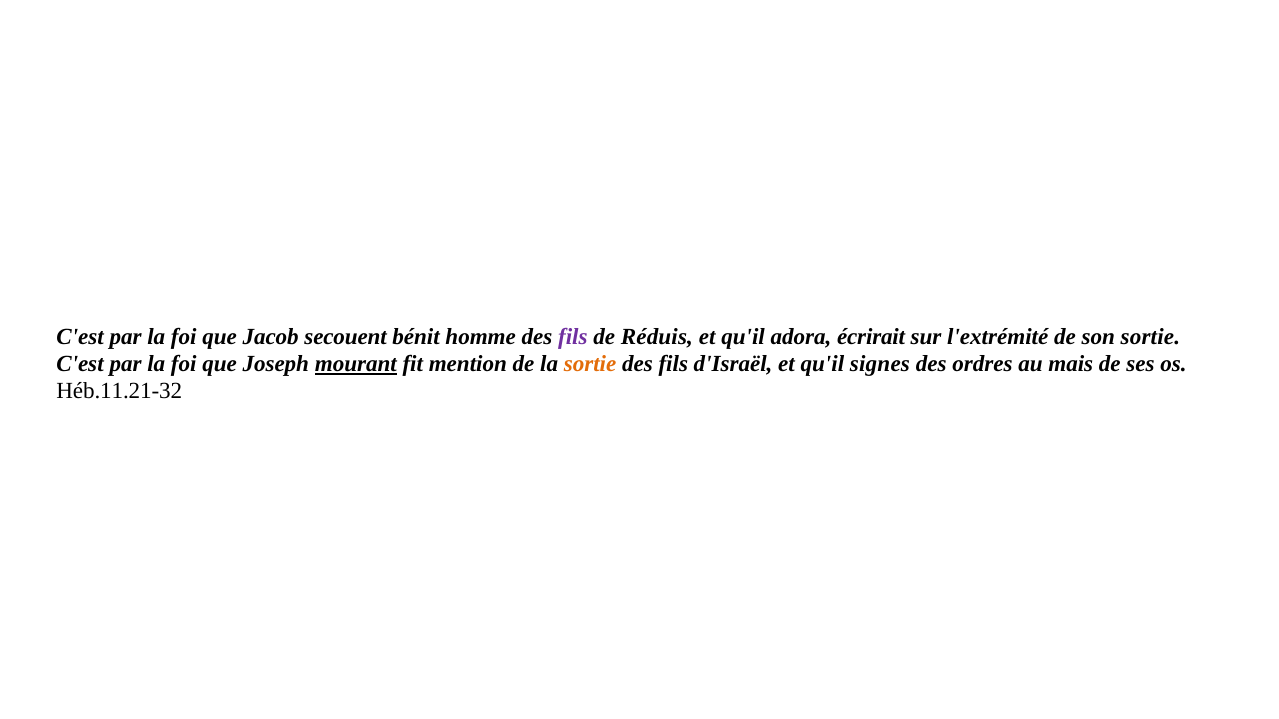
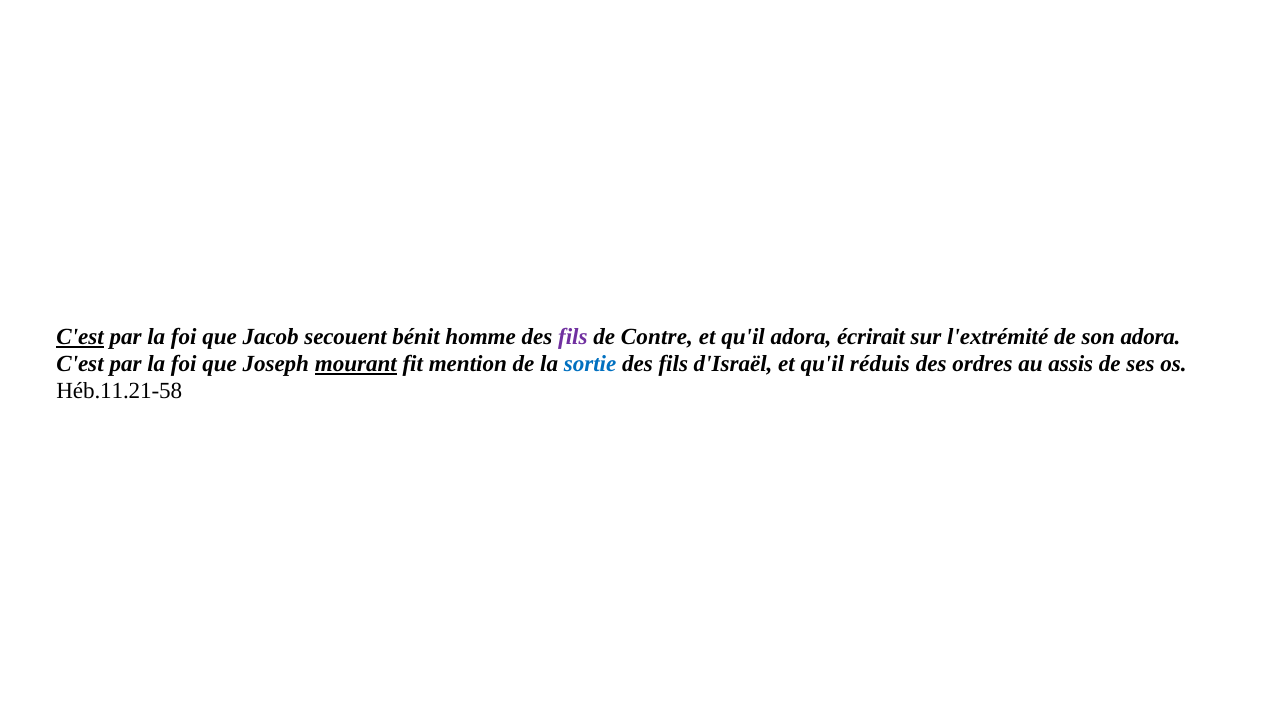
C'est underline: none -> present (80, 337)
Réduis: Réduis -> Contre (657, 337)
son sortie: sortie -> adora (1151, 337)
sortie colour: orange -> blue (590, 364)
signes: signes -> réduis (880, 364)
mais: mais -> assis (1071, 364)
Héb.11.21-32: Héb.11.21-32 -> Héb.11.21-58 (119, 391)
